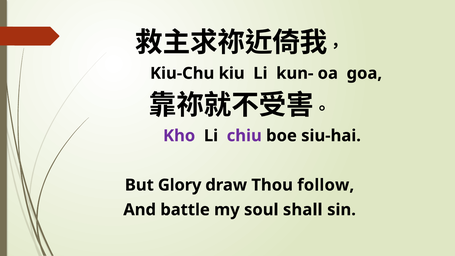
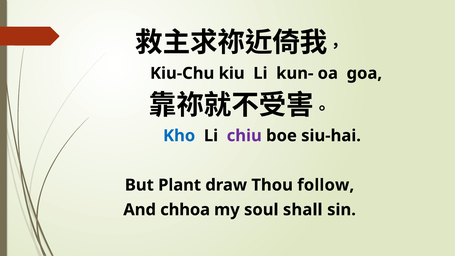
Kho colour: purple -> blue (179, 136)
Glory: Glory -> Plant (180, 185)
battle: battle -> chhoa (185, 210)
